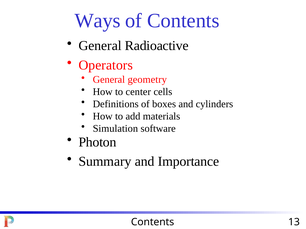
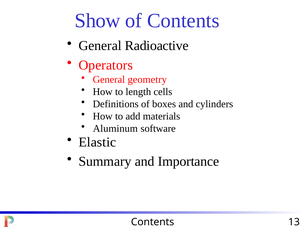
Ways: Ways -> Show (98, 21)
center: center -> length (138, 92)
Simulation: Simulation -> Aluminum (115, 129)
Photon: Photon -> Elastic (97, 142)
